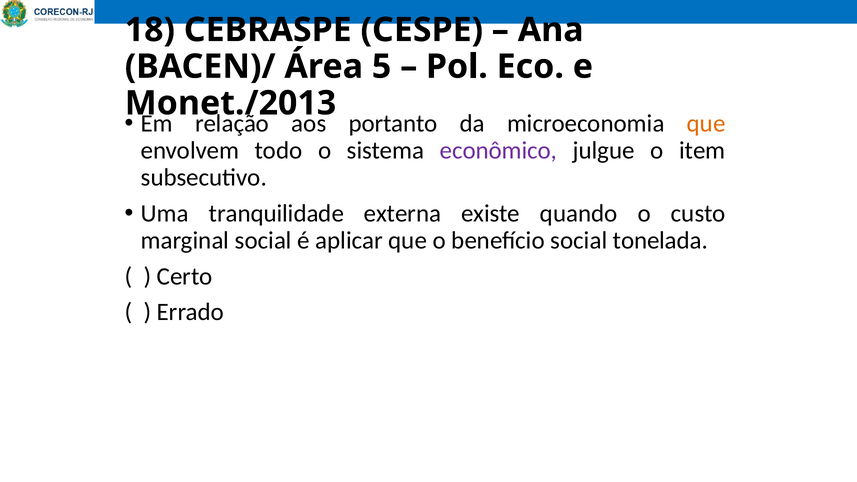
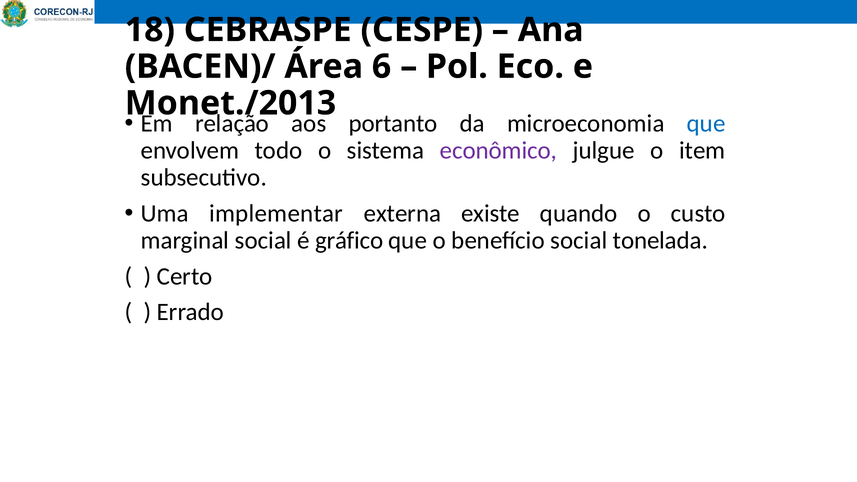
5: 5 -> 6 (382, 67)
que colour: orange -> blue (706, 123)
tranquilidade: tranquilidade -> implementar (276, 213)
aplicar: aplicar -> gráfico (349, 240)
